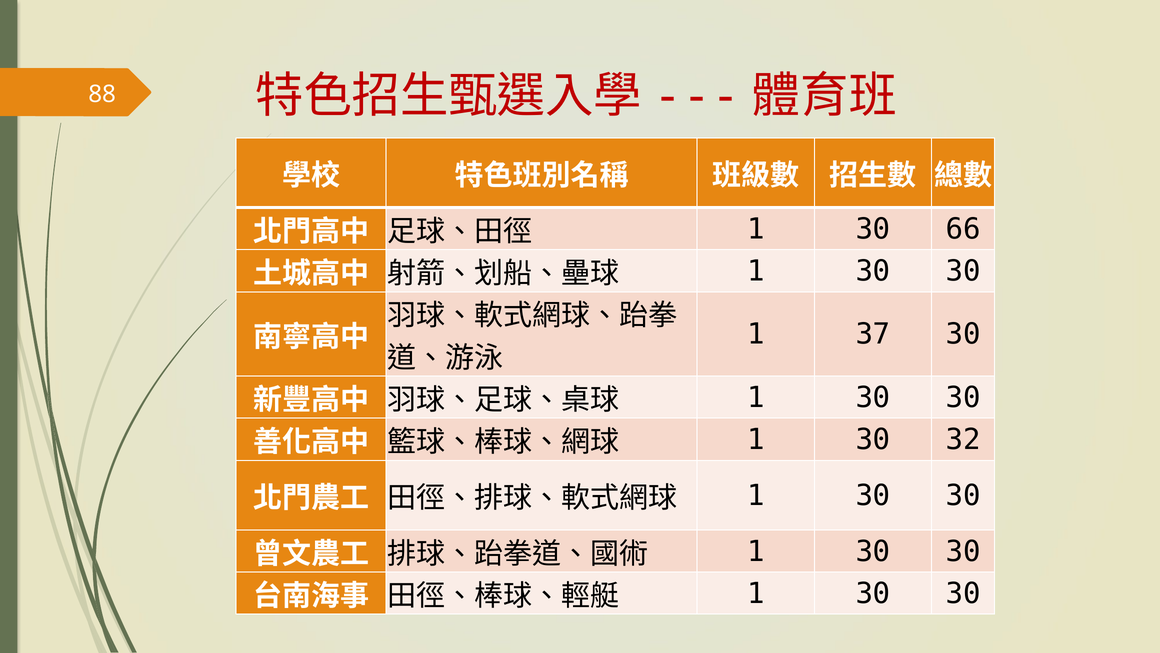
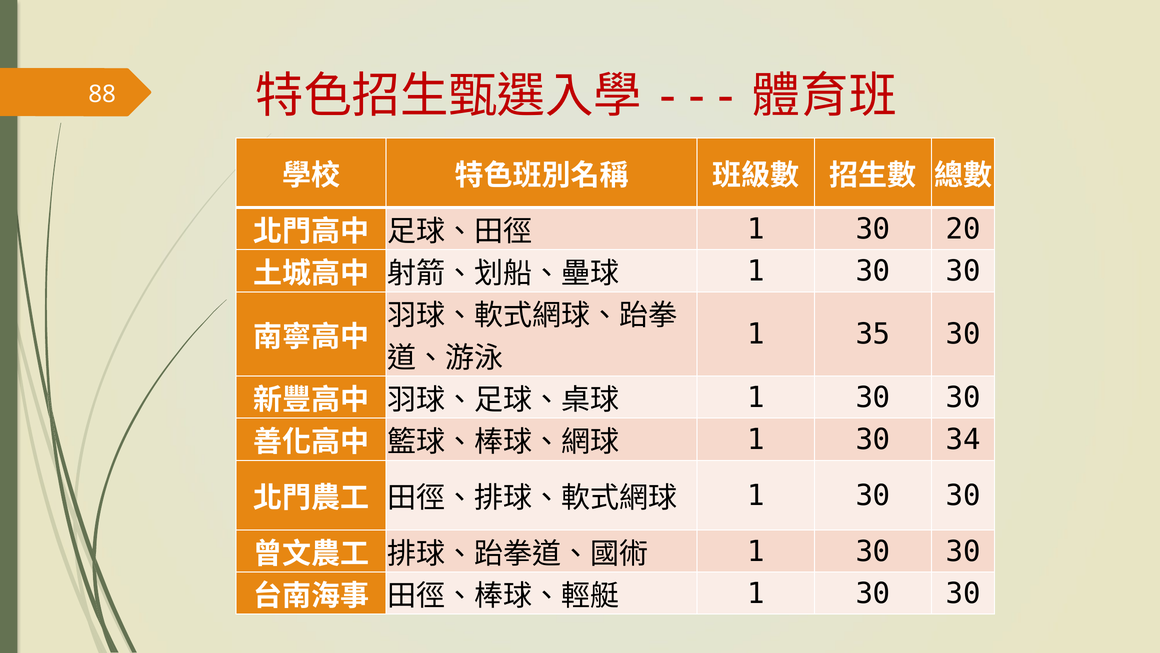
66: 66 -> 20 (963, 229)
37: 37 -> 35 (873, 334)
32: 32 -> 34 (963, 439)
